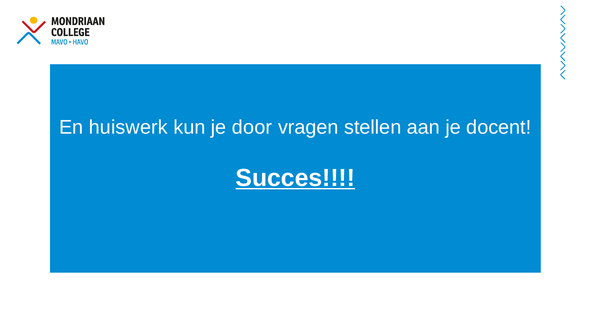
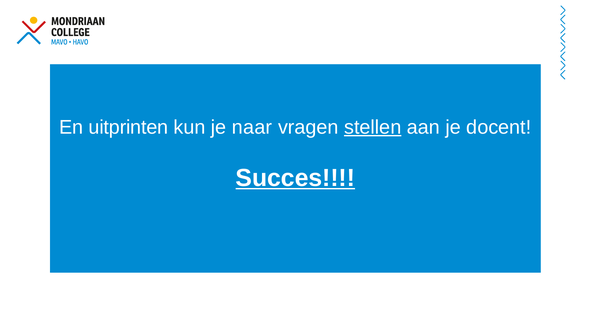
huiswerk: huiswerk -> uitprinten (128, 127)
door: door -> naar (252, 127)
stellen underline: none -> present (373, 127)
